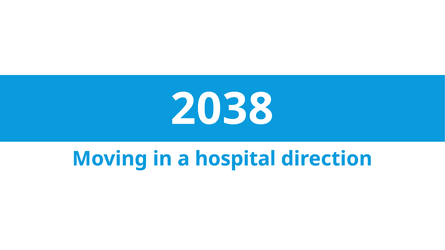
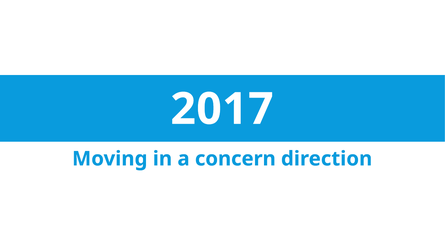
2038: 2038 -> 2017 (222, 109)
hospital: hospital -> concern (235, 159)
